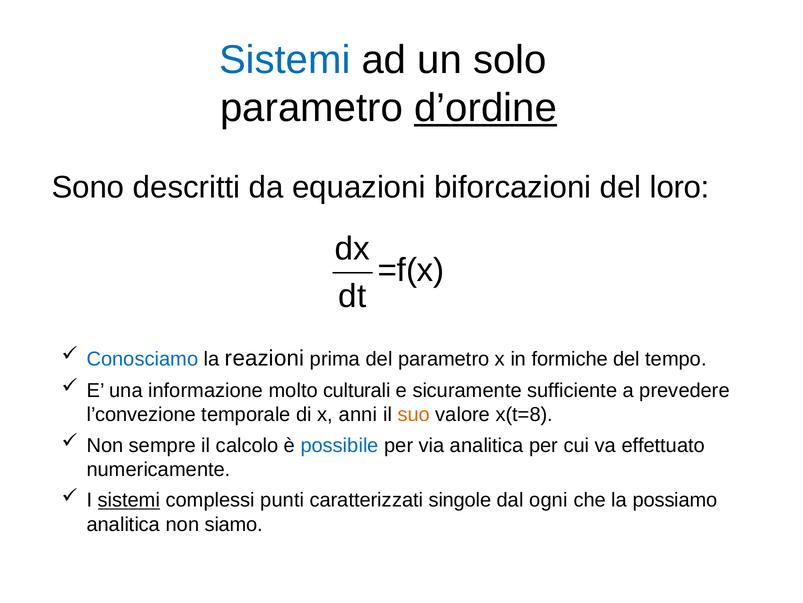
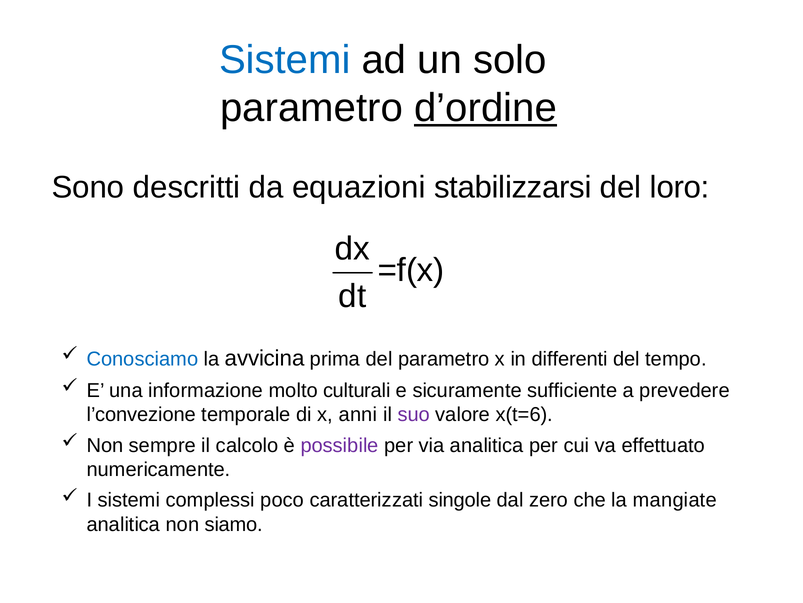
biforcazioni: biforcazioni -> stabilizzarsi (513, 187)
reazioni: reazioni -> avvicina (265, 358)
formiche: formiche -> differenti (570, 359)
suo colour: orange -> purple (414, 414)
x(t=8: x(t=8 -> x(t=6 (524, 414)
possibile colour: blue -> purple (340, 445)
sistemi underline: present -> none (129, 500)
punti: punti -> poco (282, 500)
ogni: ogni -> zero (549, 500)
possiamo: possiamo -> mangiate (675, 500)
